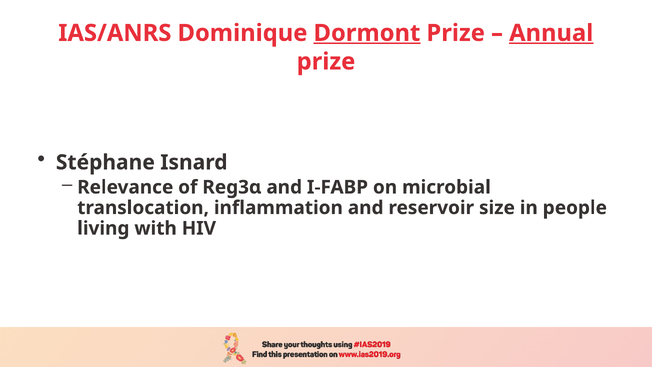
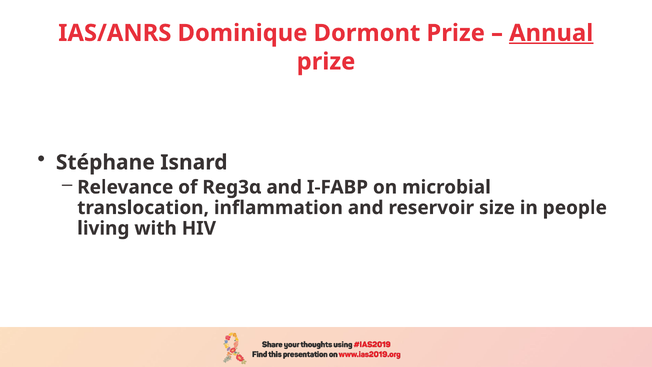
Dormont underline: present -> none (367, 33)
